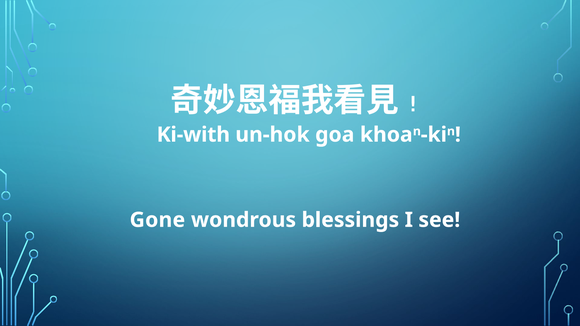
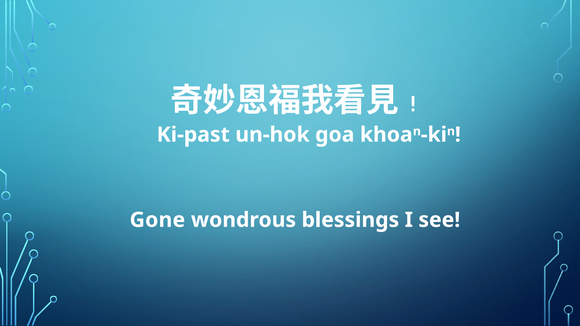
Ki-with: Ki-with -> Ki-past (193, 135)
